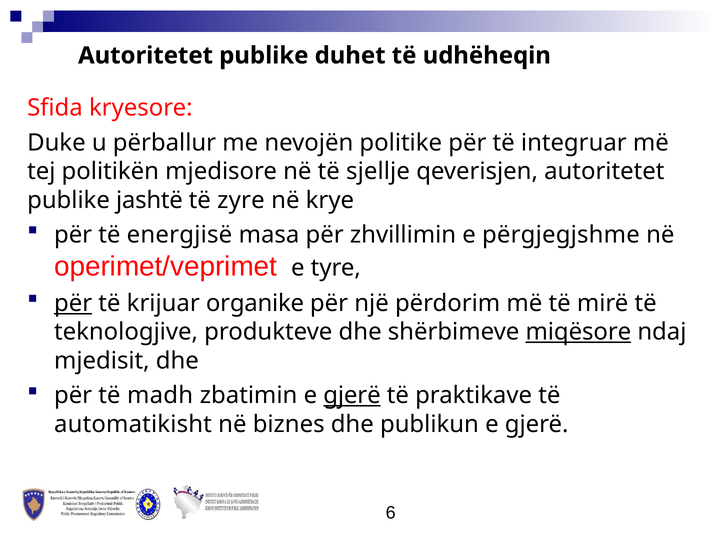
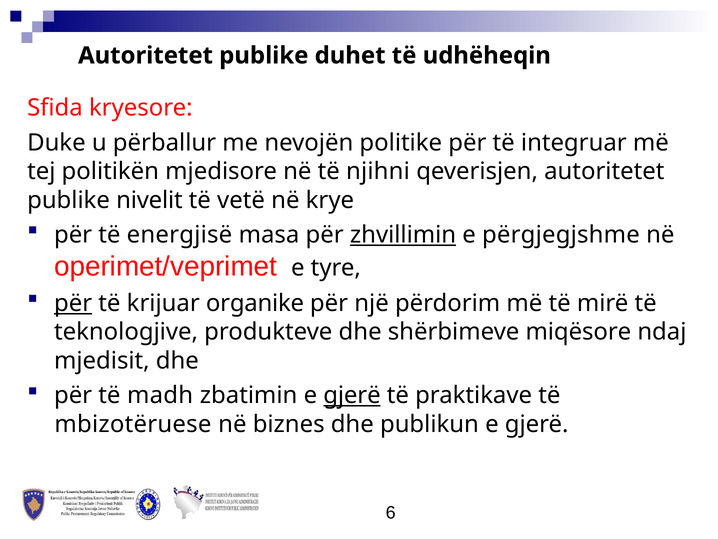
sjellje: sjellje -> njihni (378, 171)
jashtë: jashtë -> nivelit (149, 200)
zyre: zyre -> vetë (241, 200)
zhvillimin underline: none -> present (403, 235)
miqësore underline: present -> none (578, 332)
automatikisht: automatikisht -> mbizotëruese (133, 424)
